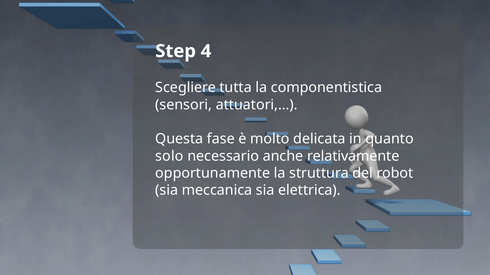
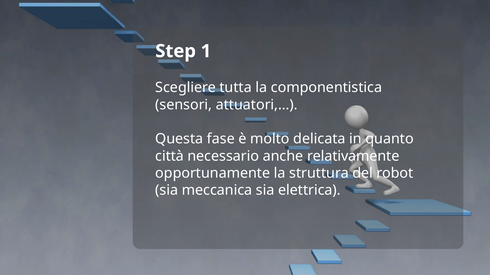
4: 4 -> 1 (206, 51)
solo: solo -> città (170, 156)
